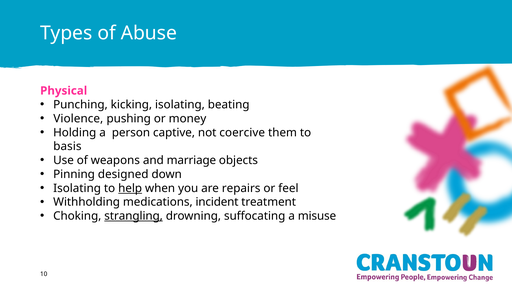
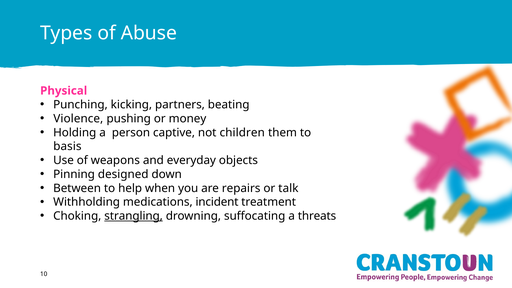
kicking isolating: isolating -> partners (180, 105)
coercive: coercive -> children (242, 133)
marriage: marriage -> everyday (191, 160)
Isolating: Isolating -> Between (77, 188)
help underline: present -> none (130, 188)
feel: feel -> talk (288, 188)
misuse: misuse -> threats (317, 216)
